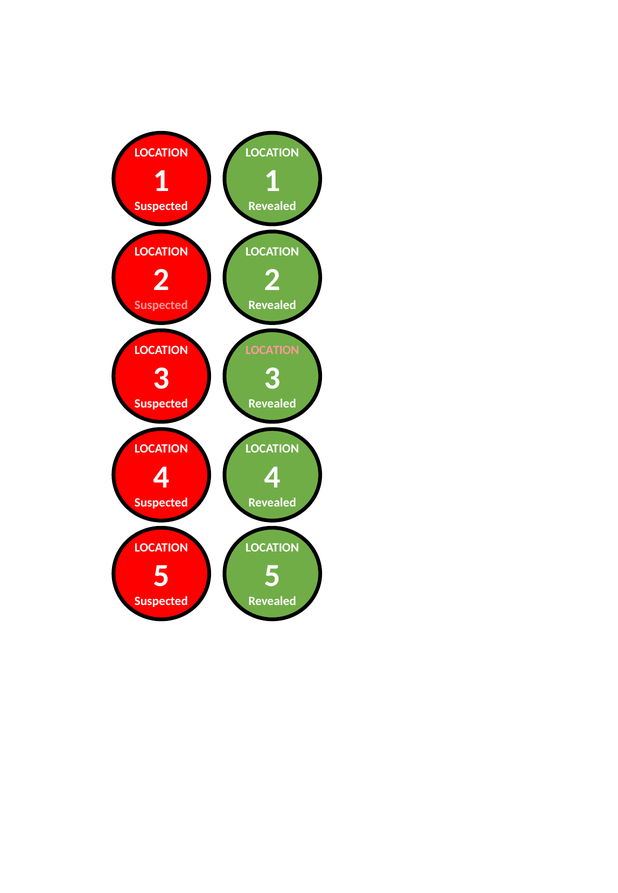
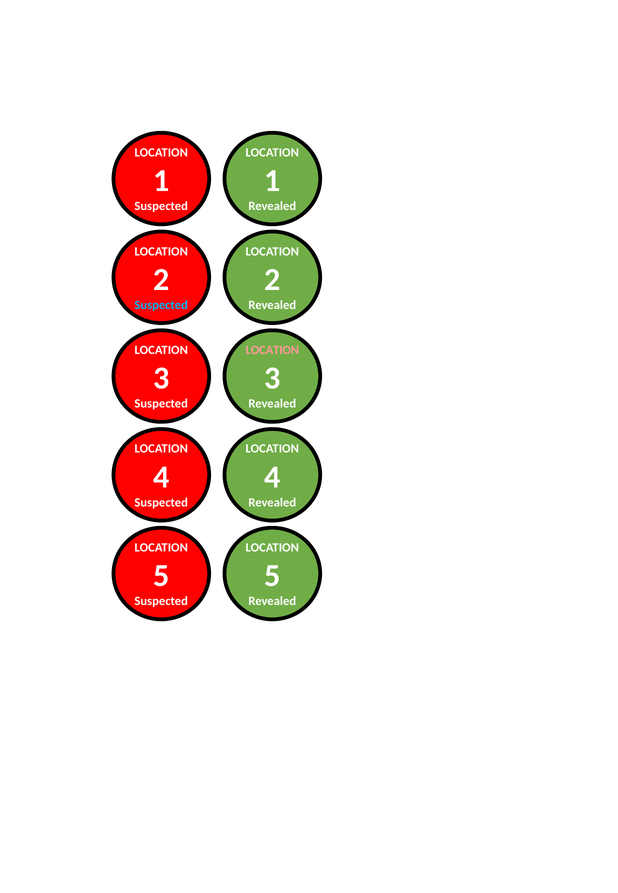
Suspected colour: pink -> light blue (161, 305)
